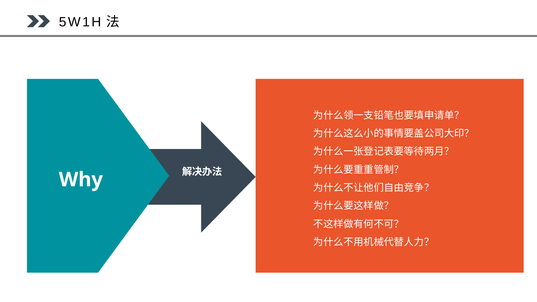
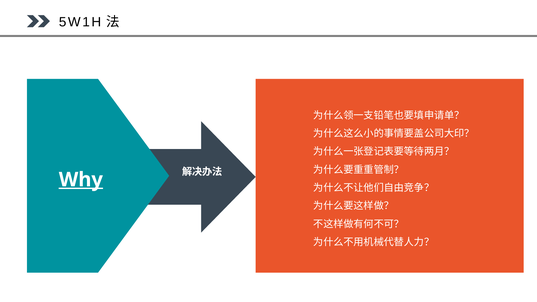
Why underline: none -> present (81, 180)
